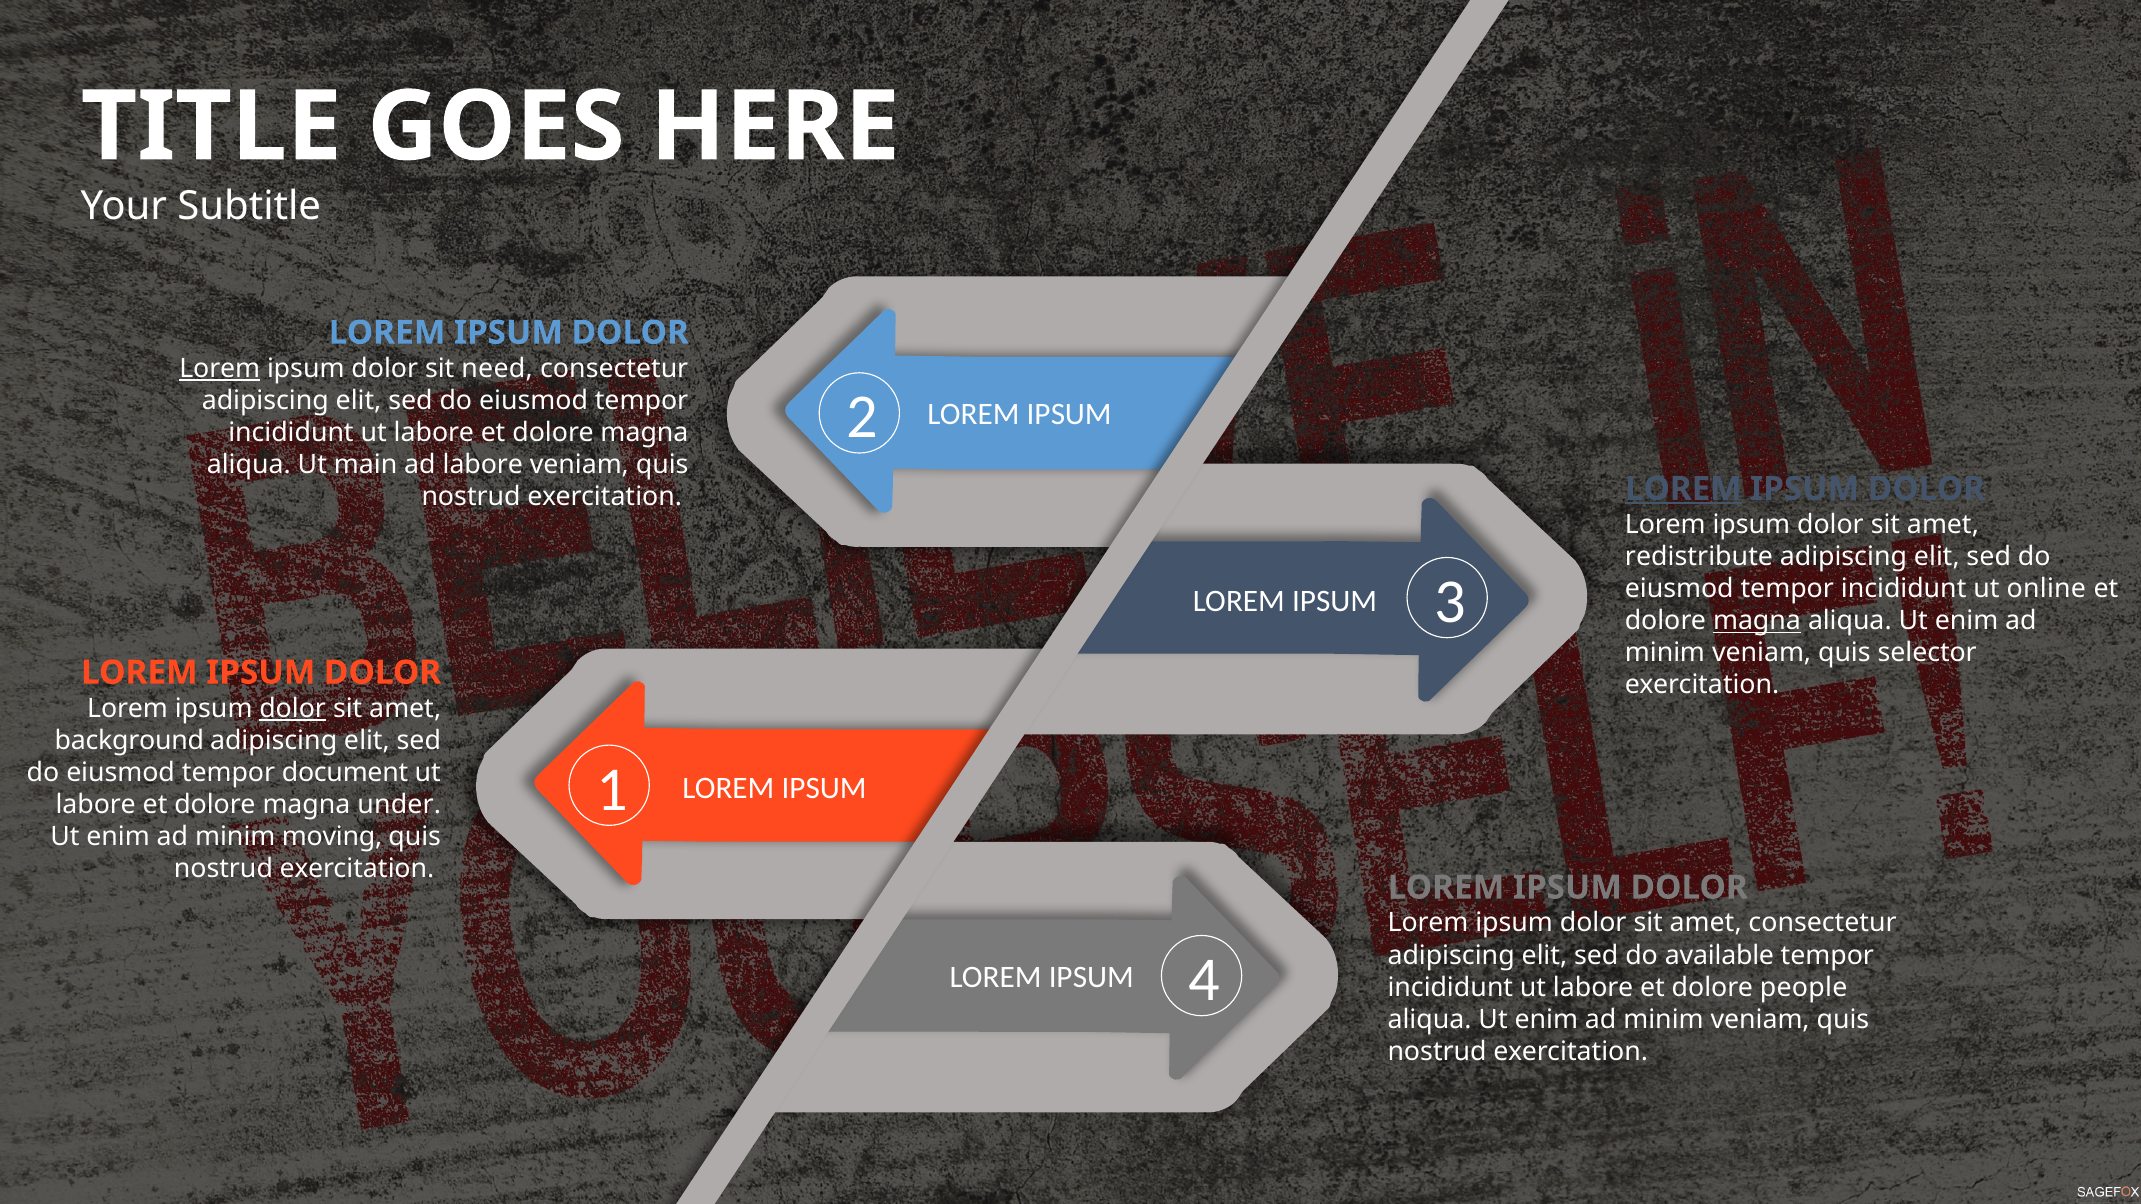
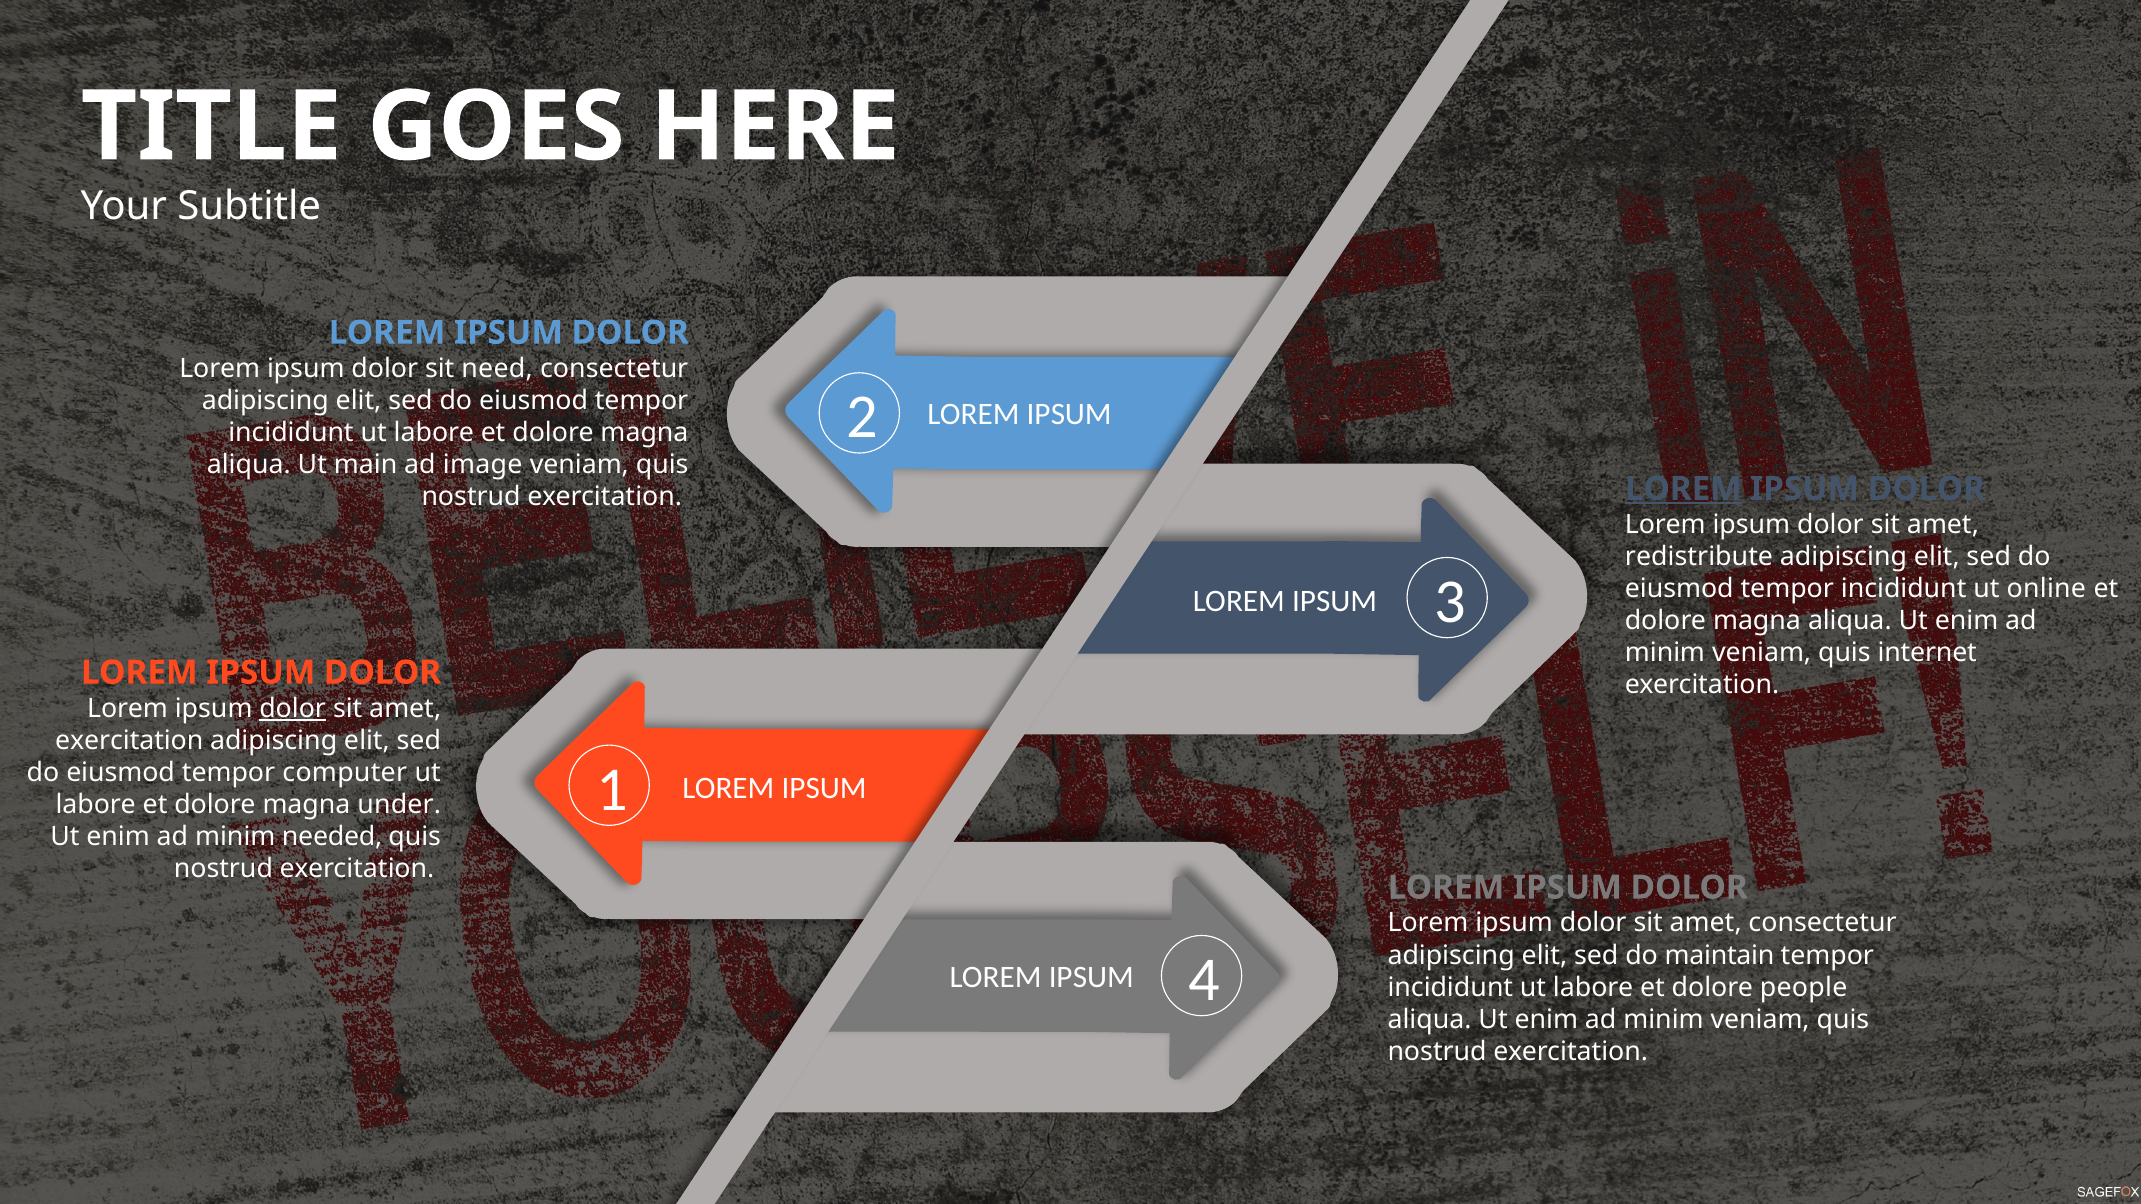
Lorem underline: present -> none (220, 368)
ad labore: labore -> image (483, 465)
magna underline: present -> none (1757, 621)
selector: selector -> internet (1927, 653)
background: background -> exercitation (129, 740)
document: document -> computer (345, 773)
moving: moving -> needed (332, 837)
available: available -> maintain (1720, 956)
